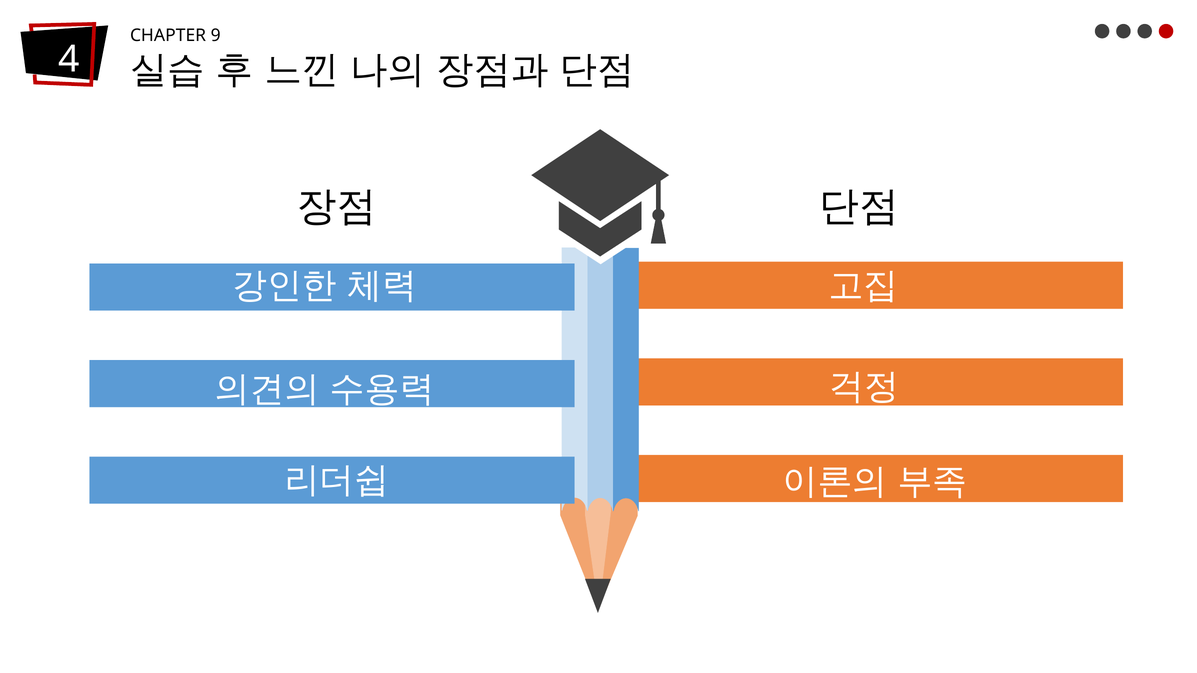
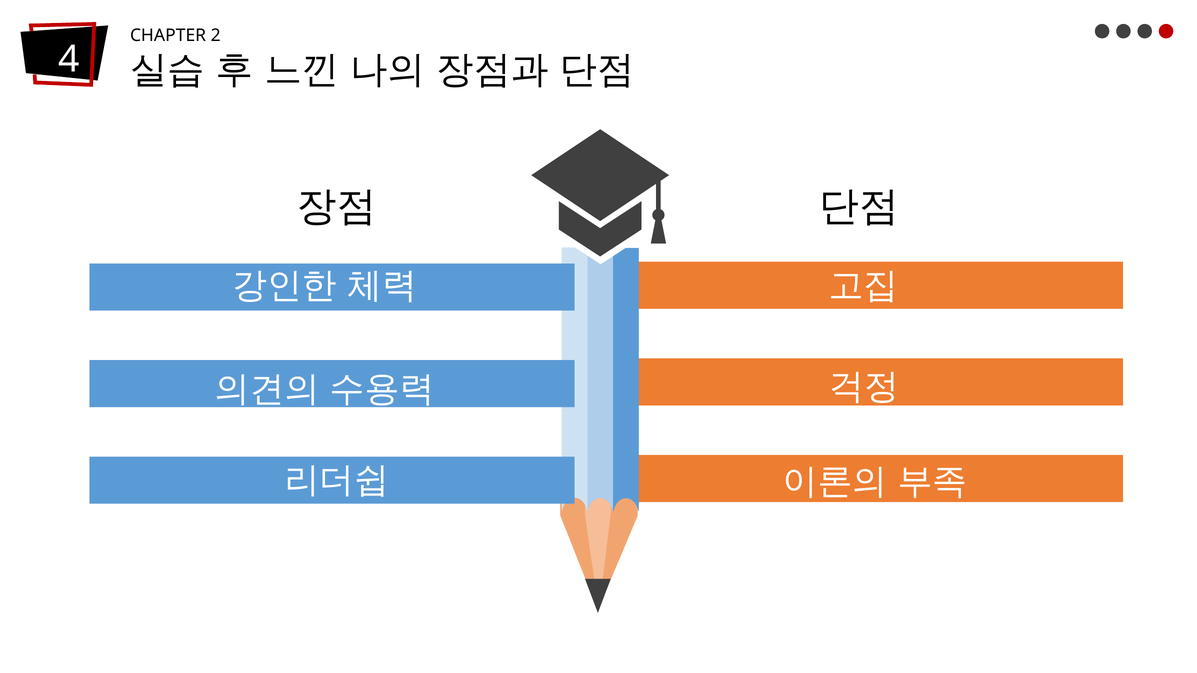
9: 9 -> 2 (216, 36)
